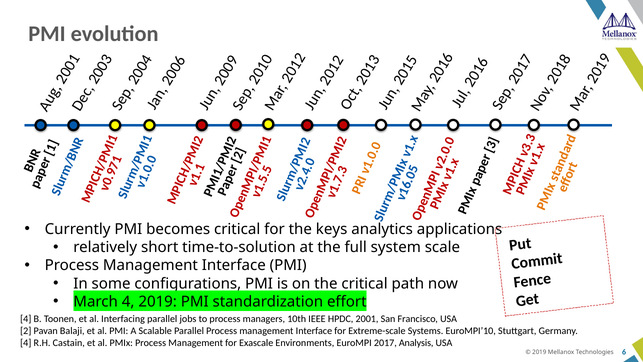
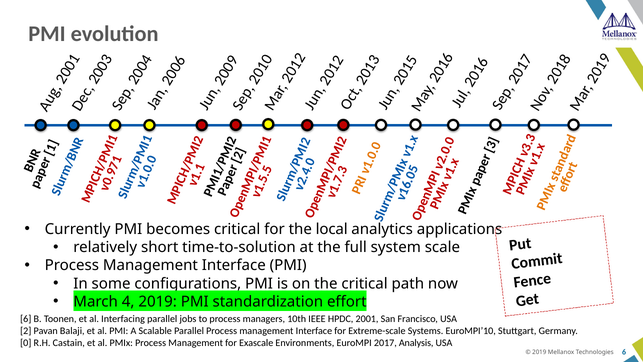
keys: keys -> local (332, 229)
4: 4 -> 6 (26, 319)
4: 4 -> 0 (26, 343)
